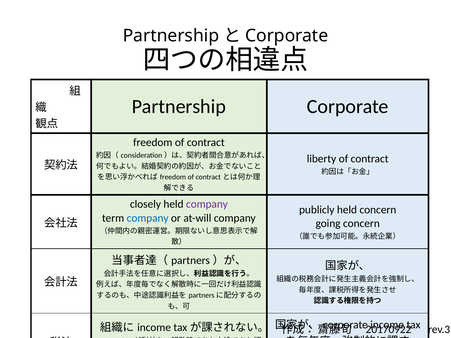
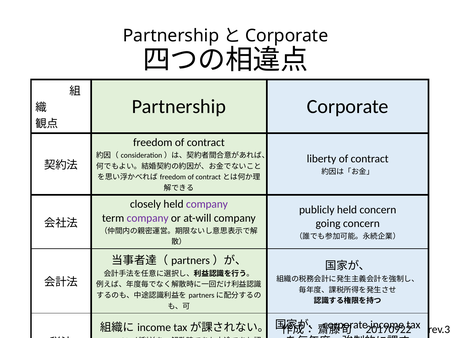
company colour: blue -> purple (148, 218)
